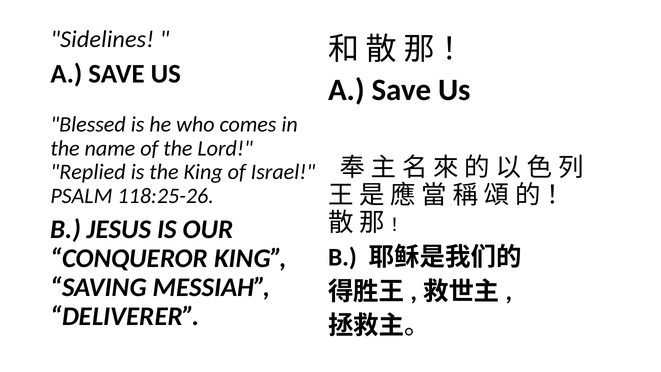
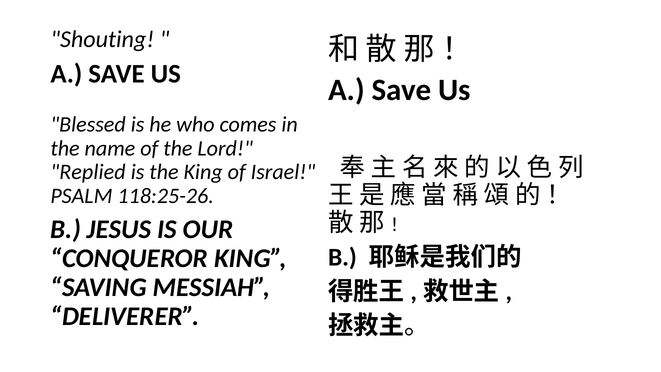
Sidelines: Sidelines -> Shouting (102, 39)
